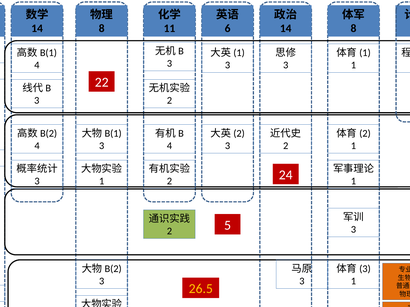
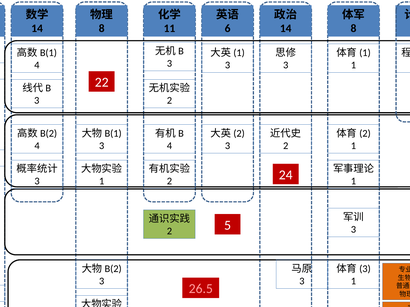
26.5 colour: yellow -> pink (201, 289)
